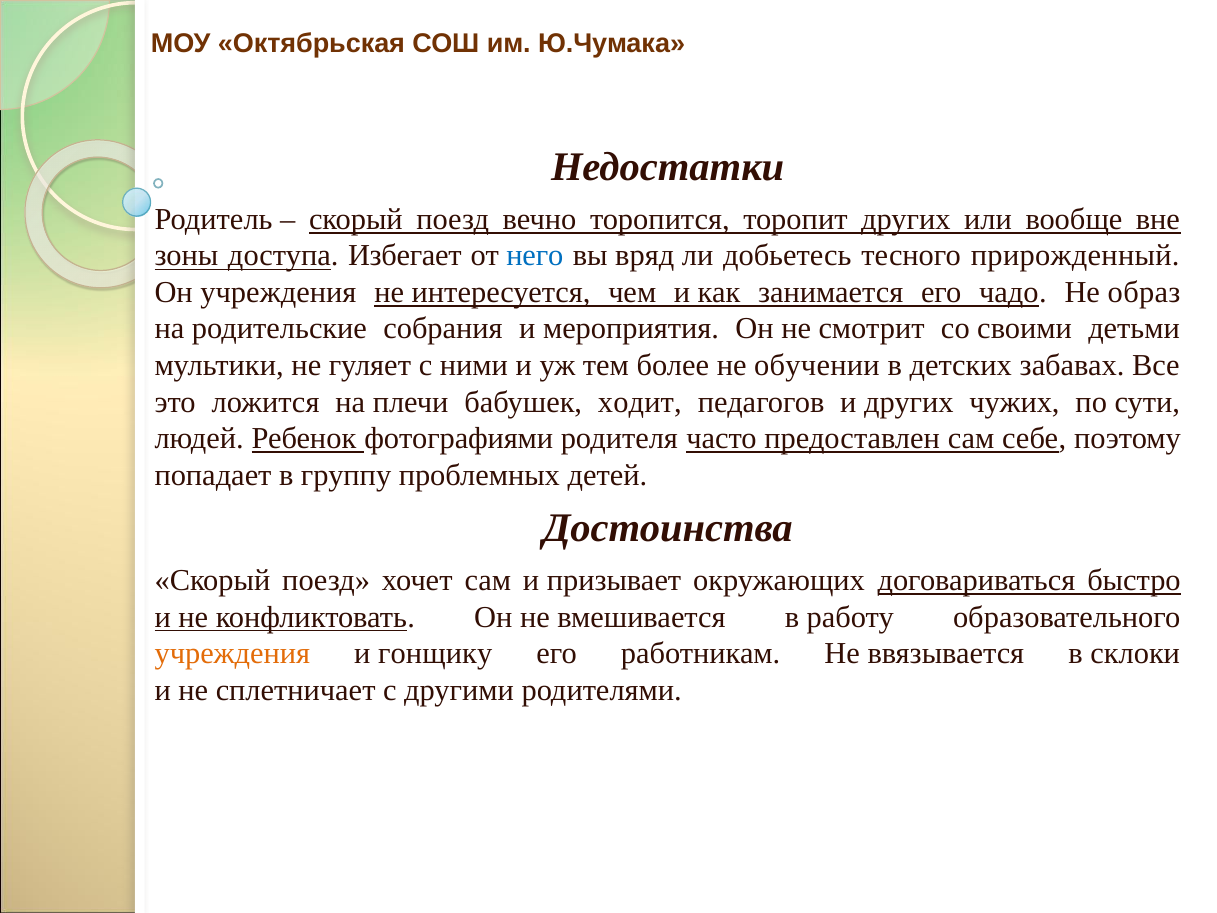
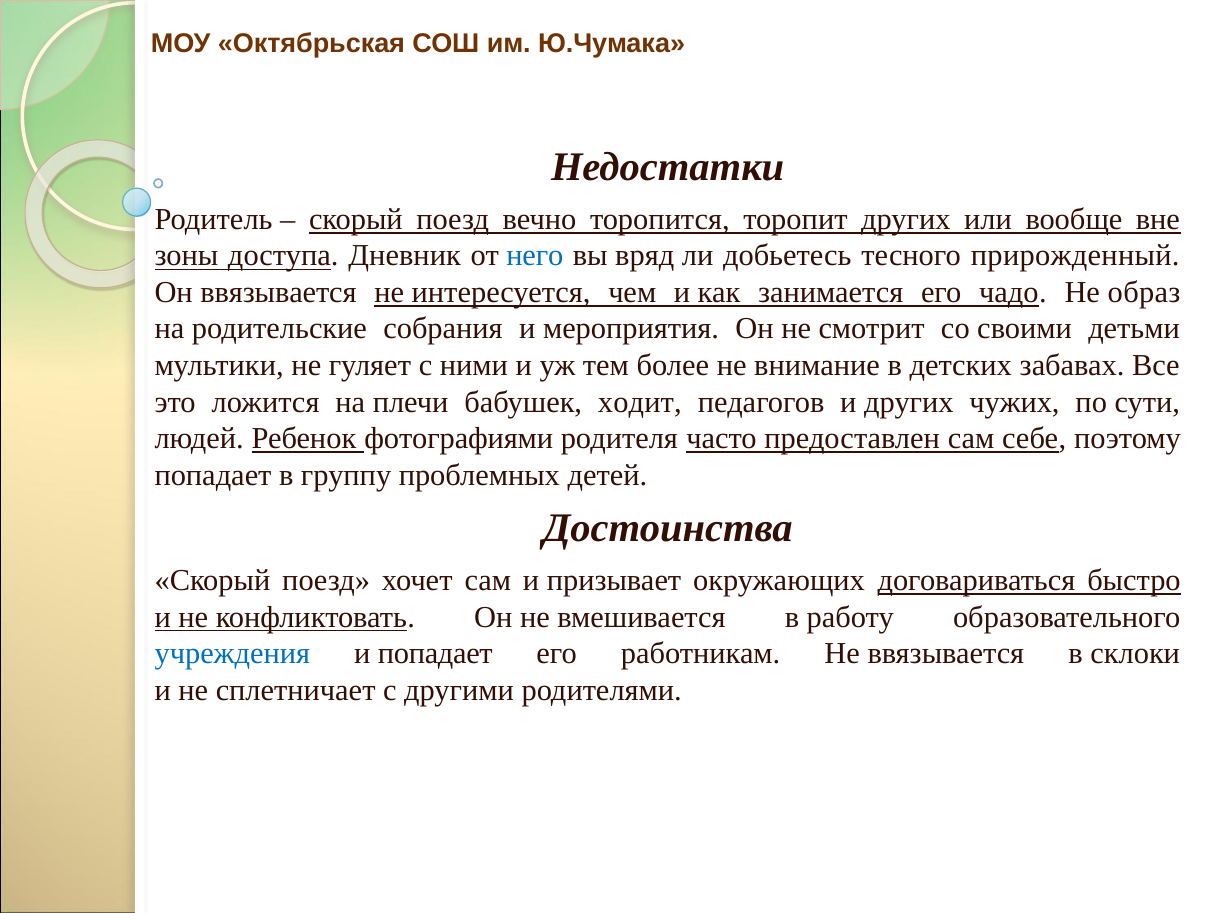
Избегает: Избегает -> Дневник (405, 256)
Он учреждения: учреждения -> ввязывается (278, 292)
обучении: обучении -> внимание (817, 365)
учреждения colour: orange -> blue (232, 653)
и гонщику: гонщику -> попадает (435, 653)
